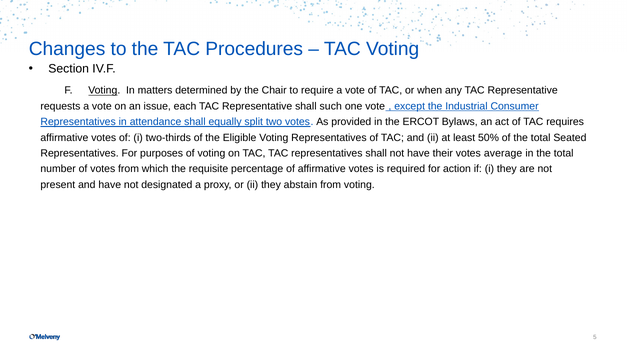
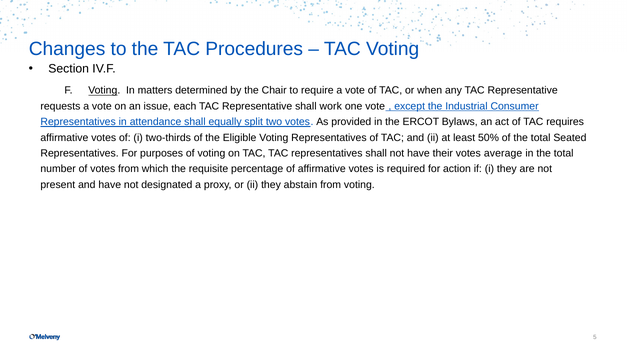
such: such -> work (331, 106)
